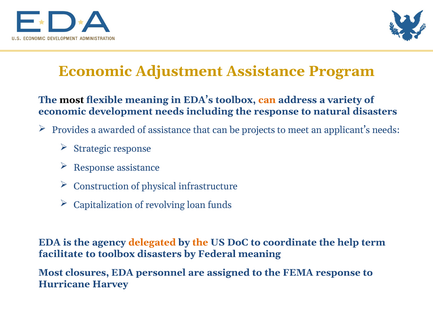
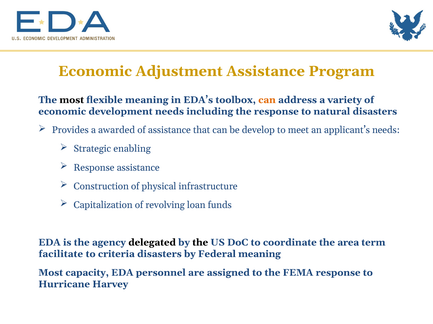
projects: projects -> develop (258, 130)
Strategic response: response -> enabling (132, 149)
delegated colour: orange -> black (152, 243)
the colour: orange -> black (200, 243)
help: help -> area (348, 243)
to toolbox: toolbox -> criteria (116, 254)
closures: closures -> capacity (87, 273)
